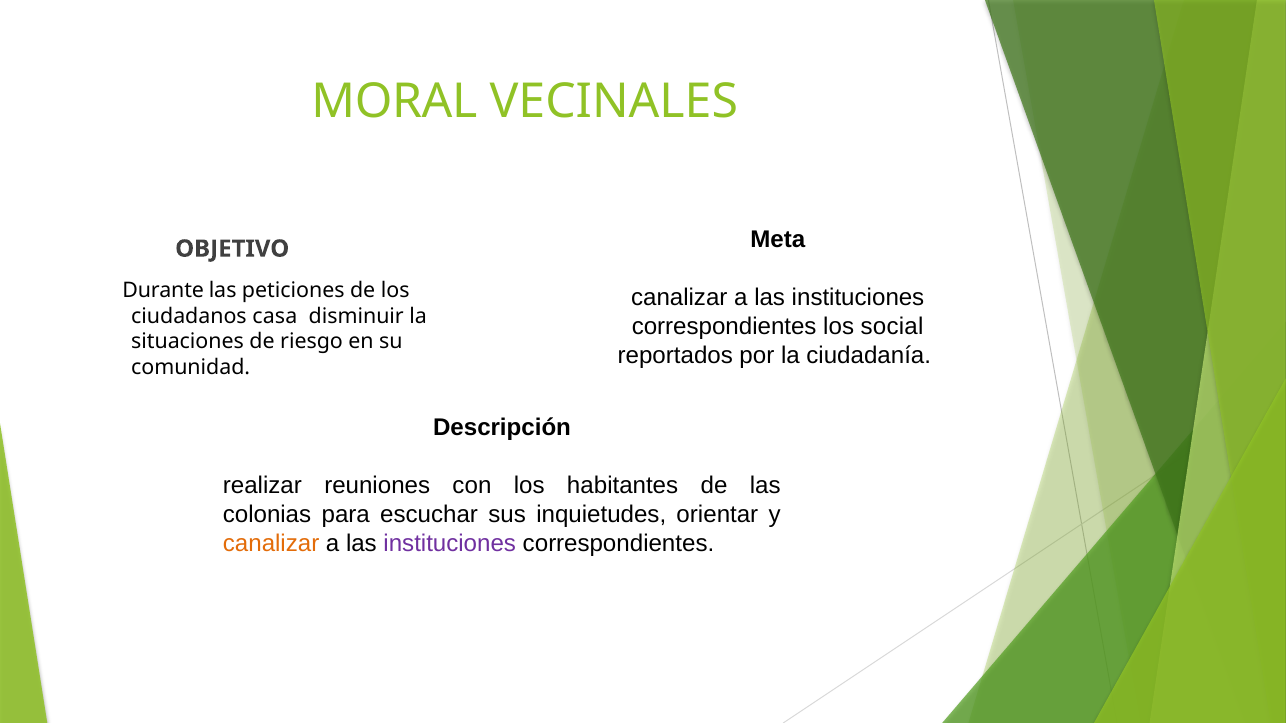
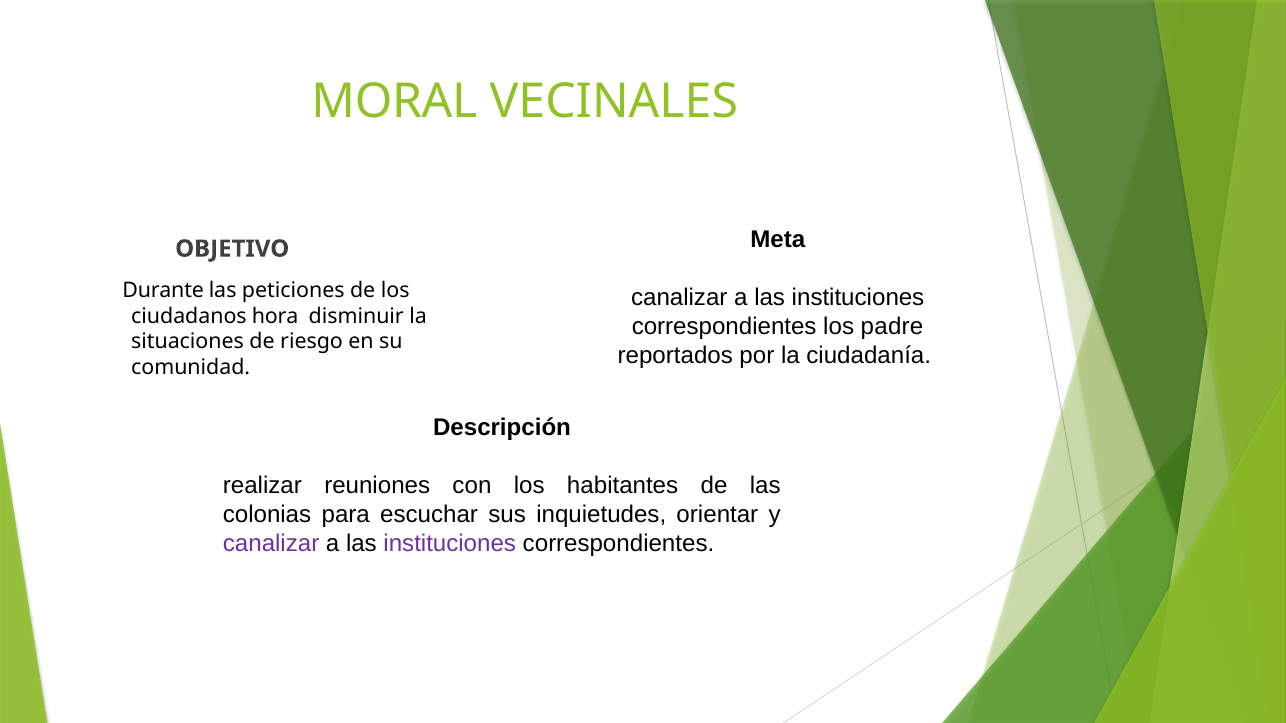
casa: casa -> hora (275, 316)
social: social -> padre (892, 326)
canalizar colour: orange -> purple (271, 544)
